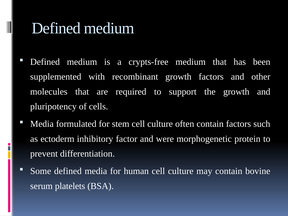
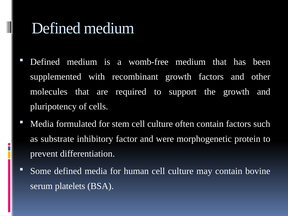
crypts-free: crypts-free -> womb-free (149, 62)
ectoderm: ectoderm -> substrate (57, 139)
